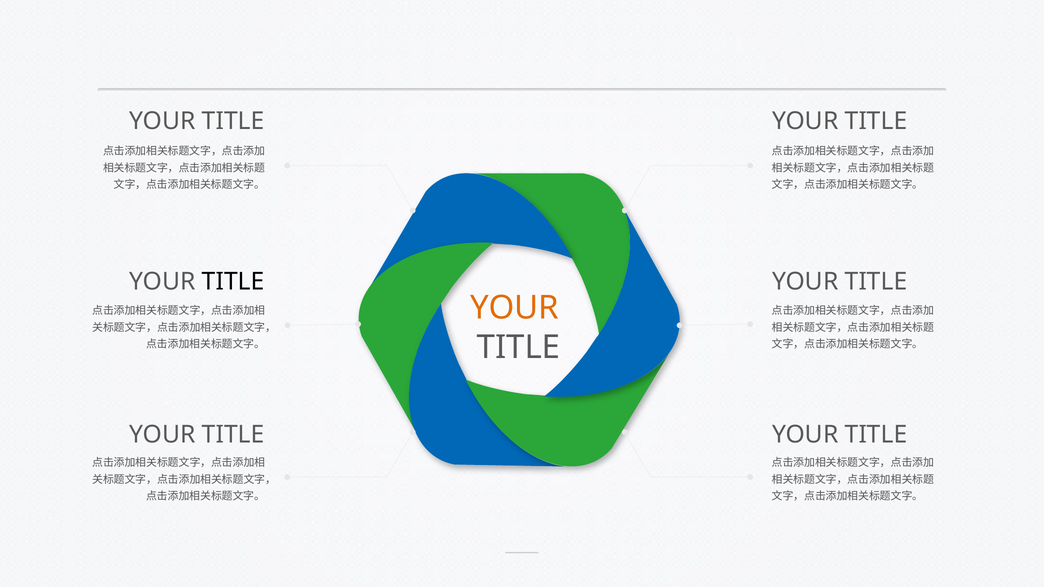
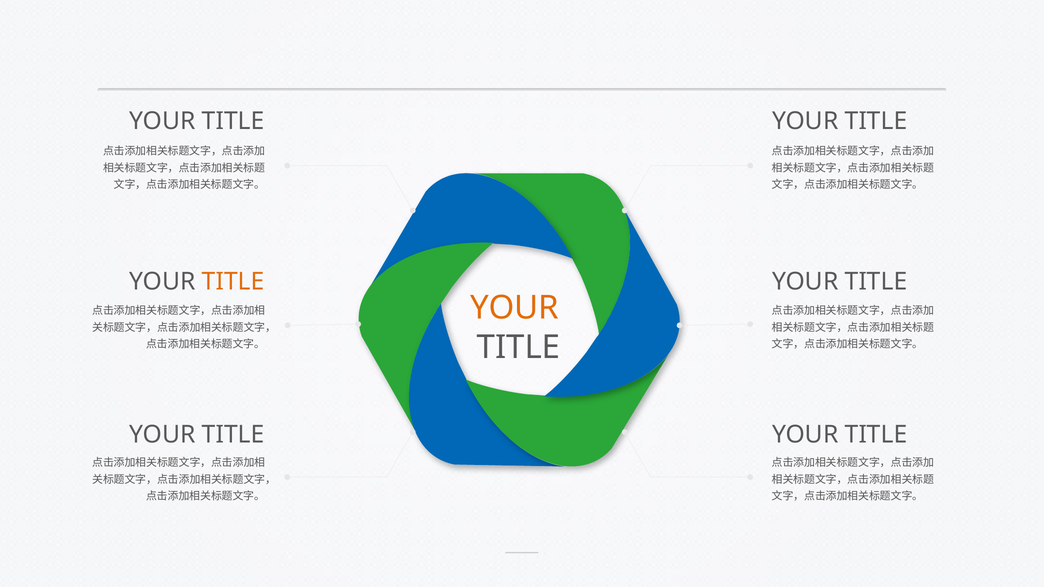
TITLE colour: black -> orange (233, 282)
